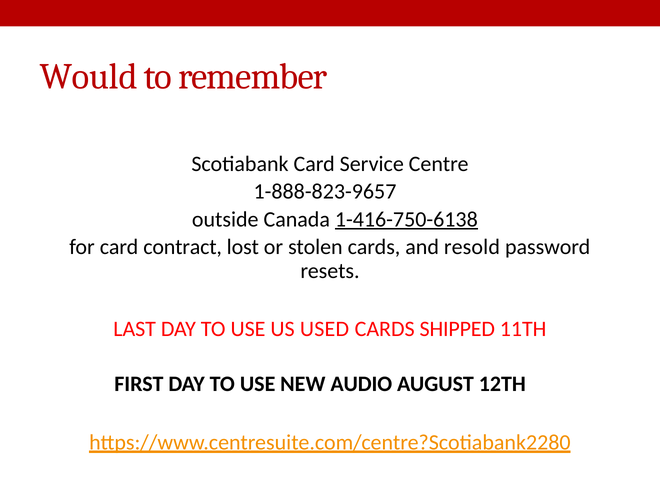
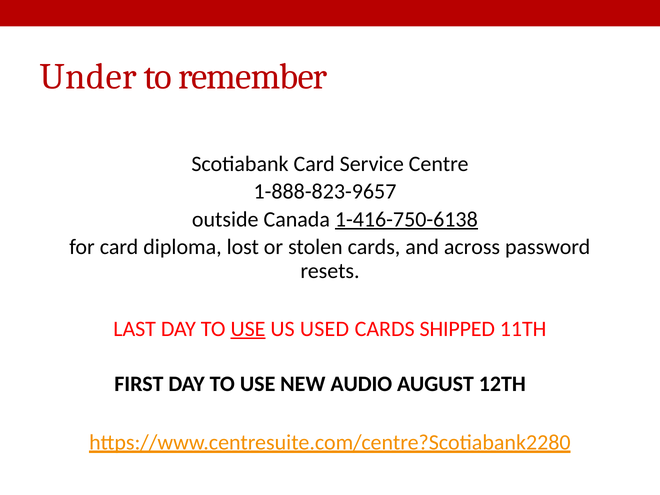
Would: Would -> Under (88, 77)
contract: contract -> diploma (182, 247)
resold: resold -> across (472, 247)
USE underline: none -> present (248, 329)
